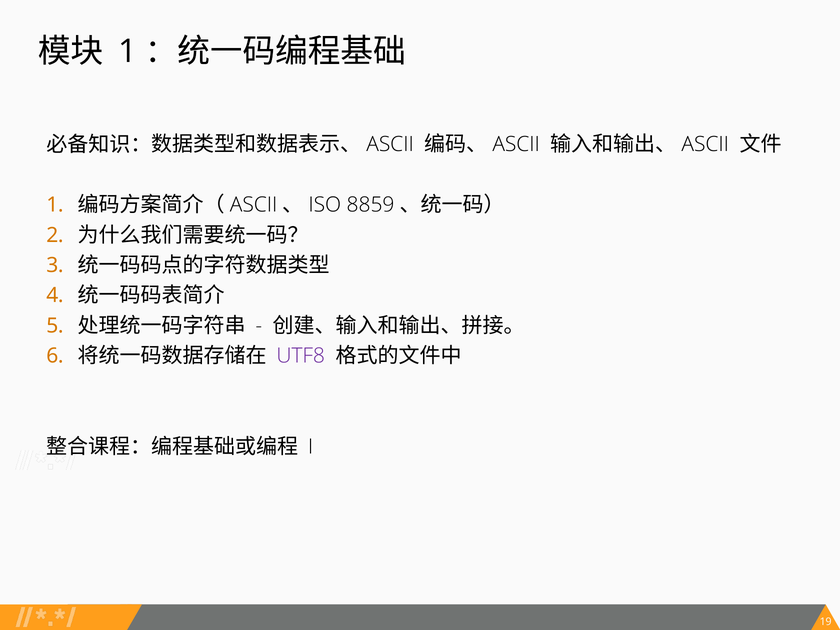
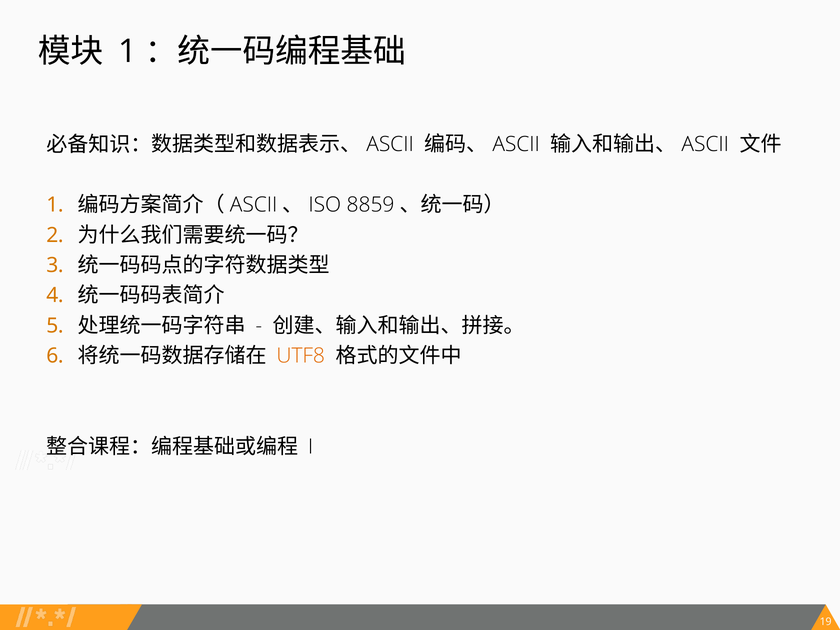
UTF8 colour: purple -> orange (301, 356)
